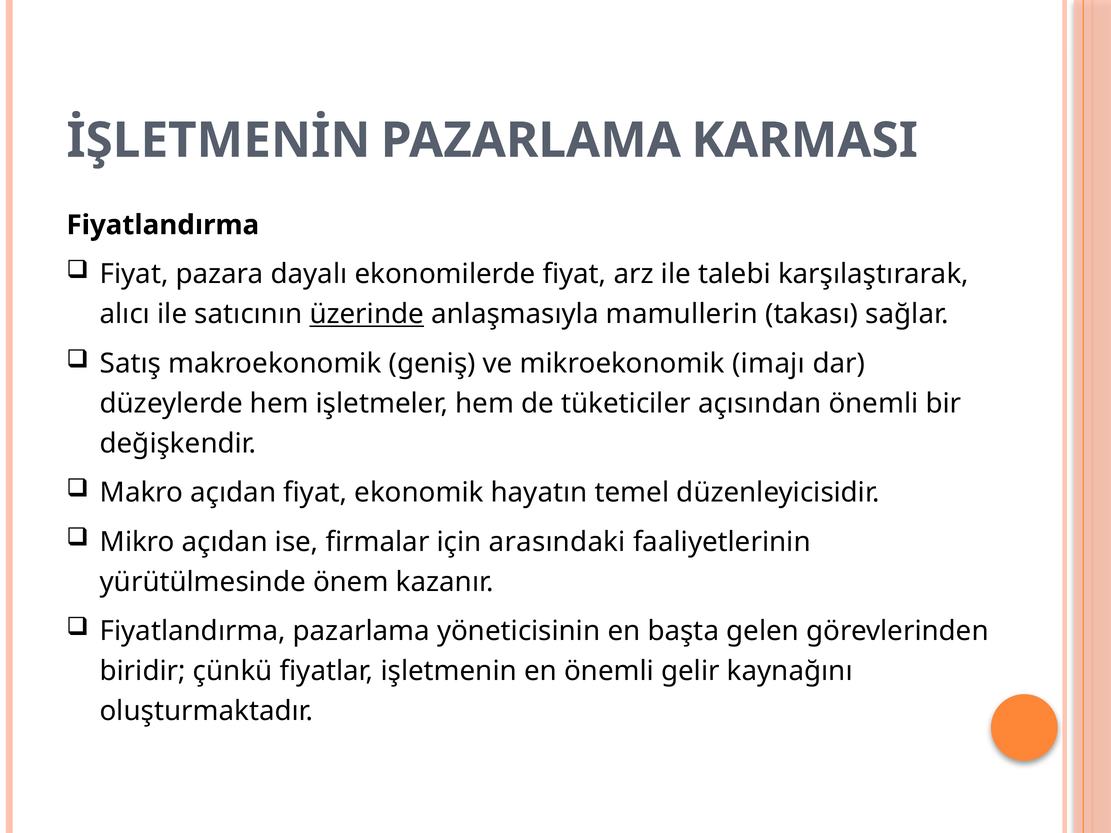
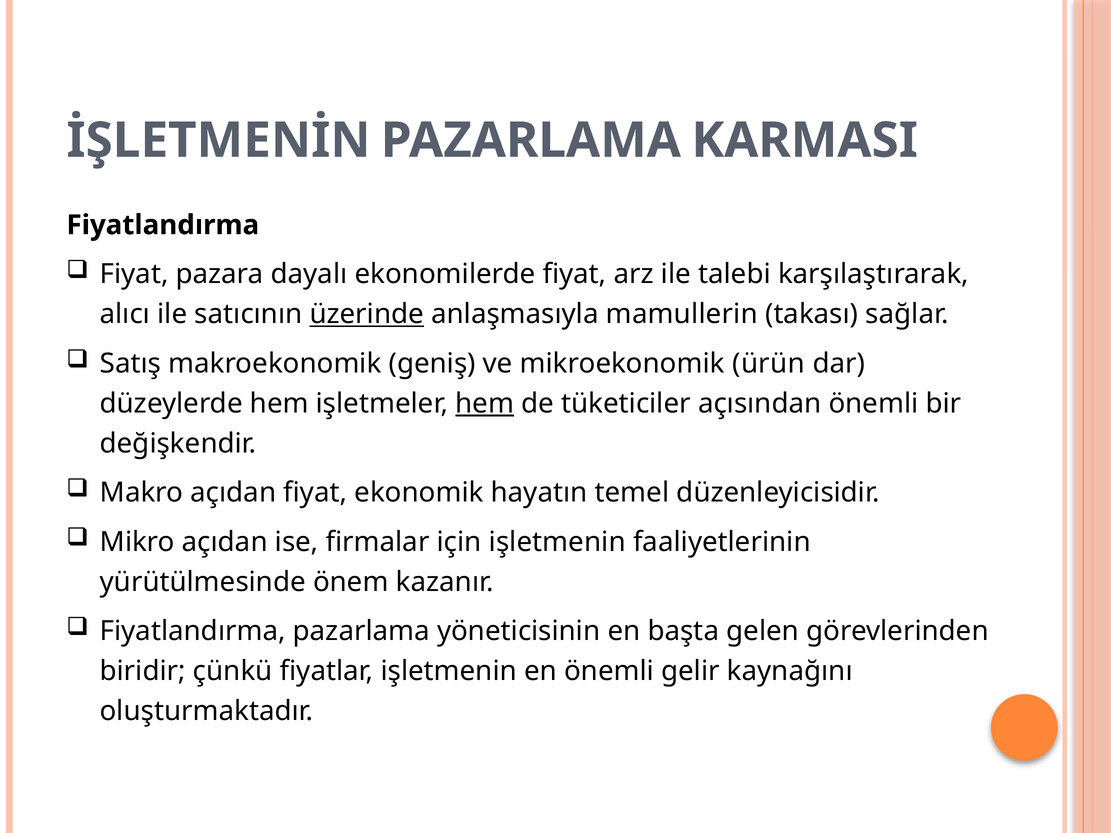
imajı: imajı -> ürün (769, 364)
hem underline: none -> present (485, 404)
için arasındaki: arasındaki -> işletmenin (557, 542)
